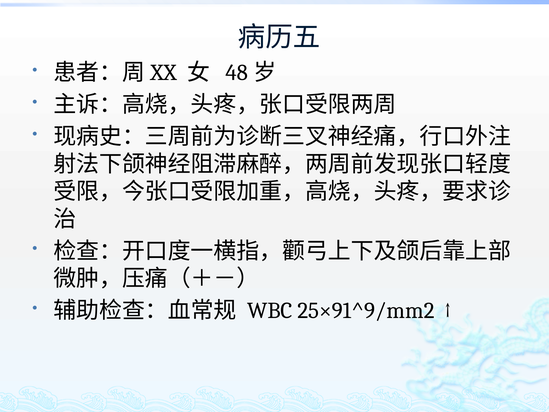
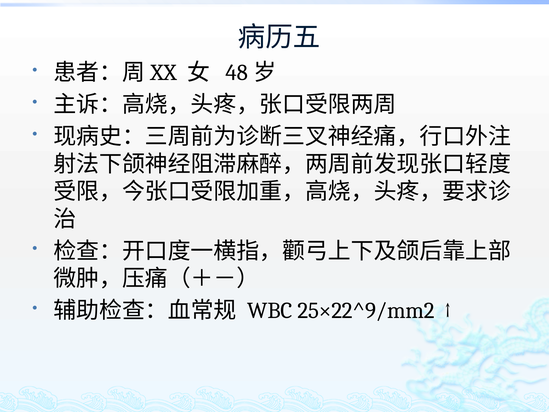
25×91^9/mm2: 25×91^9/mm2 -> 25×22^9/mm2 (366, 311)
